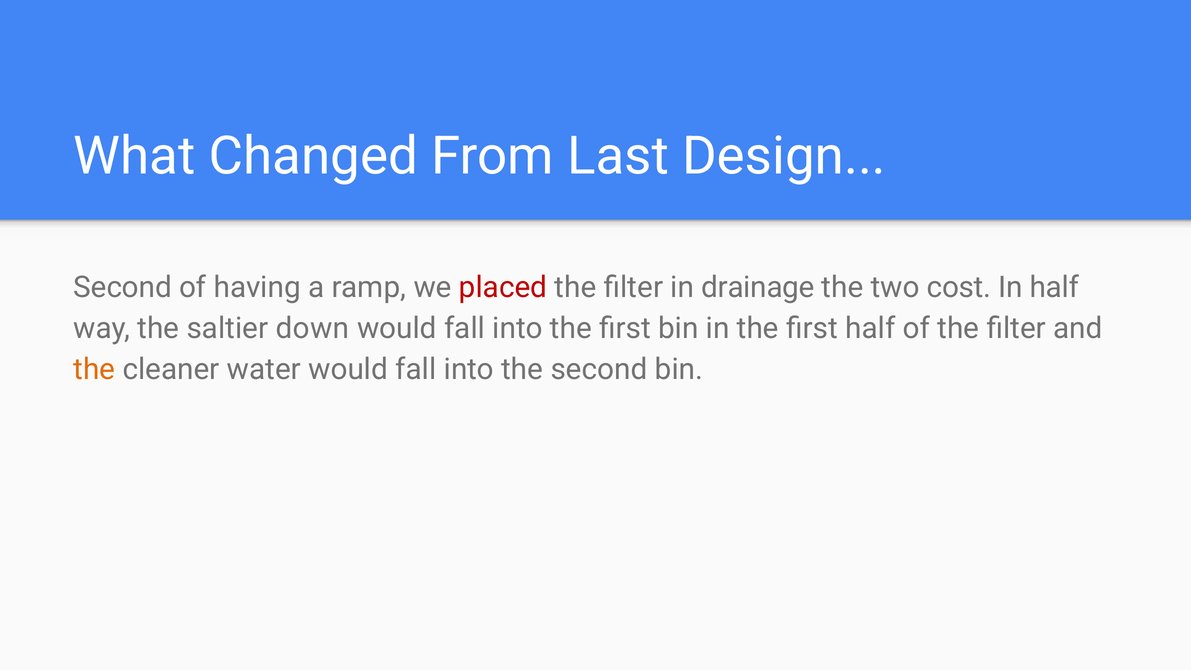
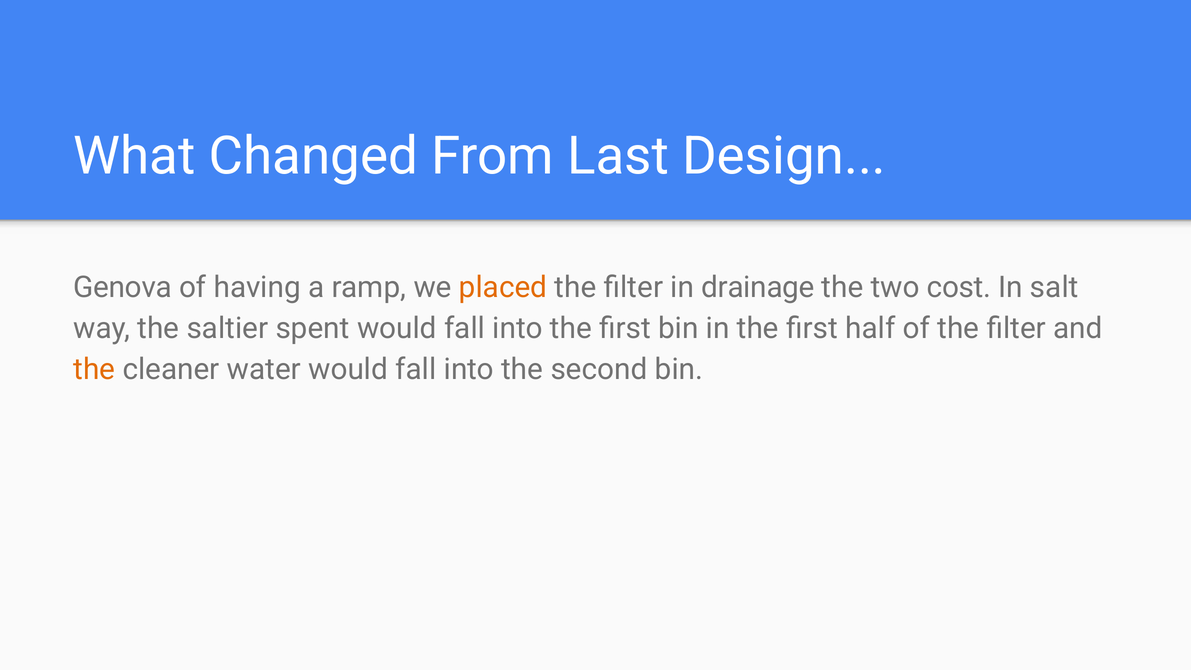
Second: Second -> Genova (123, 287)
placed colour: red -> orange (503, 287)
In half: half -> salt (1054, 287)
down: down -> spent (313, 328)
